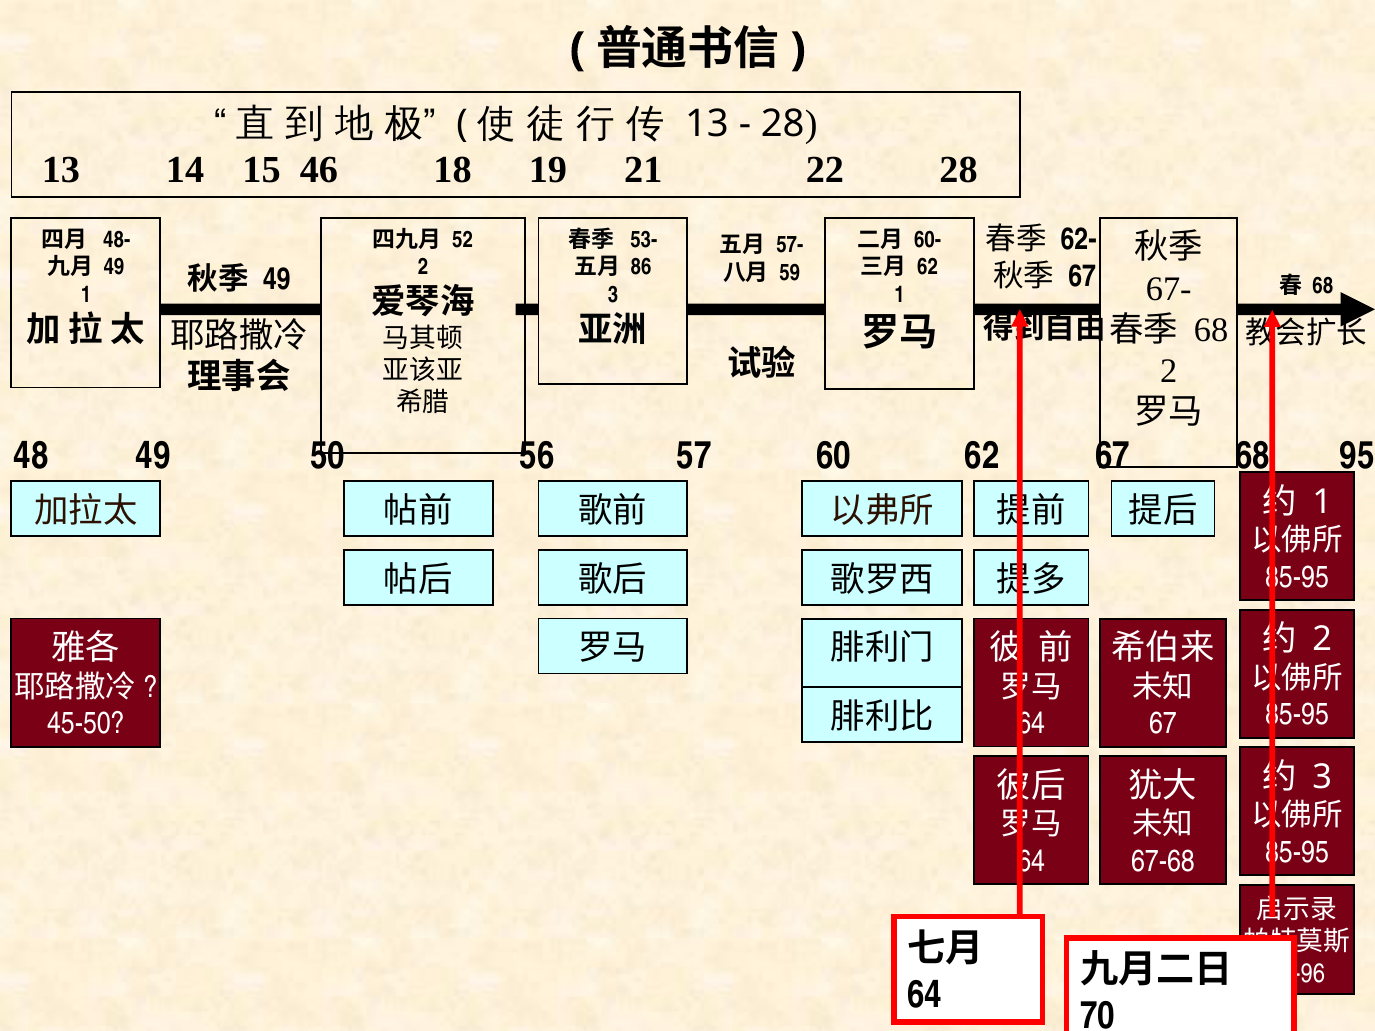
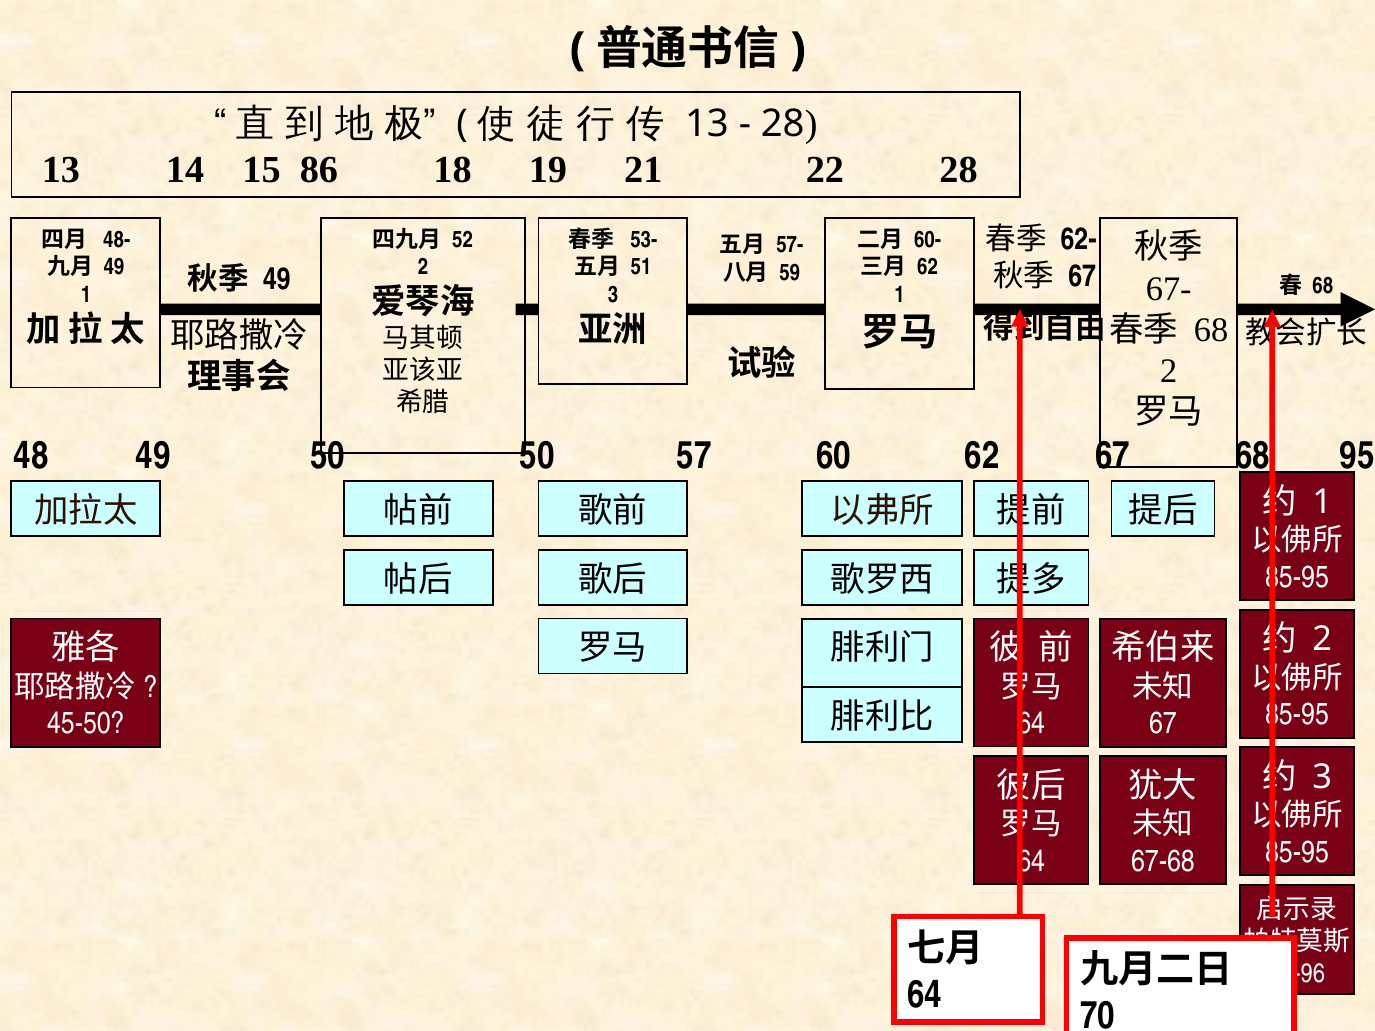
46: 46 -> 86 (319, 170)
86: 86 -> 51 (641, 267)
50 56: 56 -> 50 (537, 456)
